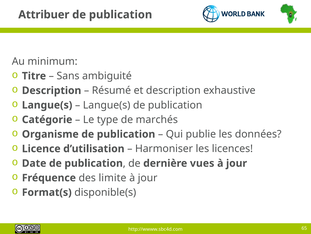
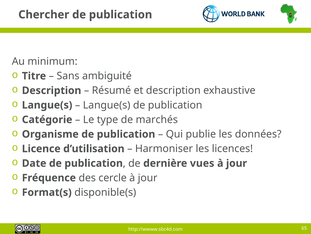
Attribuer: Attribuer -> Chercher (44, 15)
limite: limite -> cercle (113, 177)
